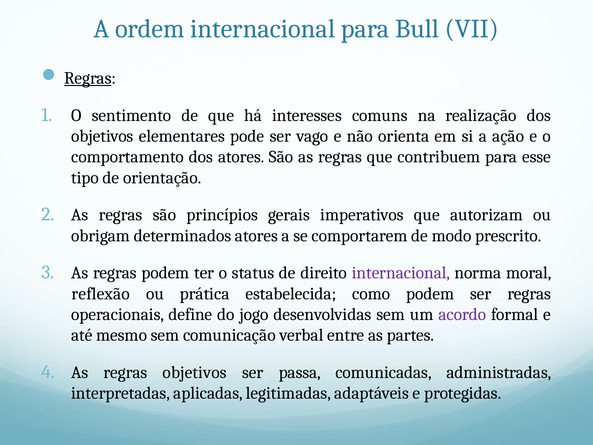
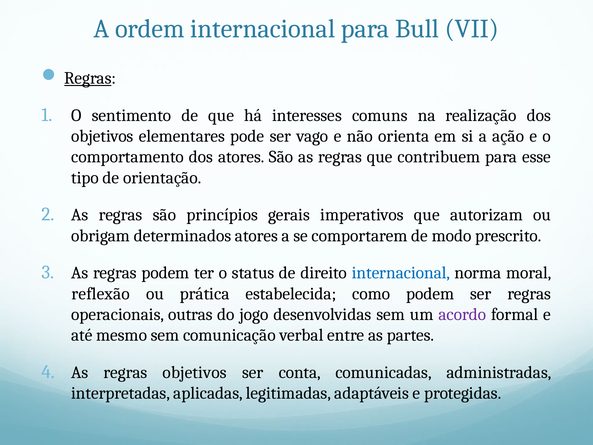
internacional colour: purple -> blue (401, 273)
define: define -> outras (190, 314)
passa: passa -> conta (300, 372)
